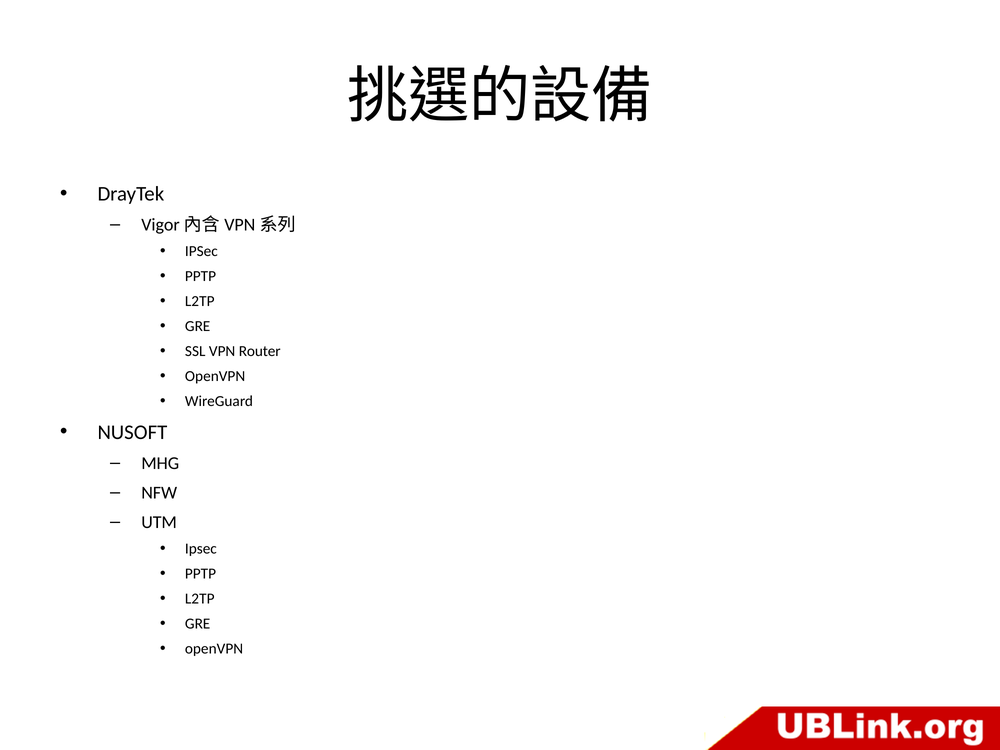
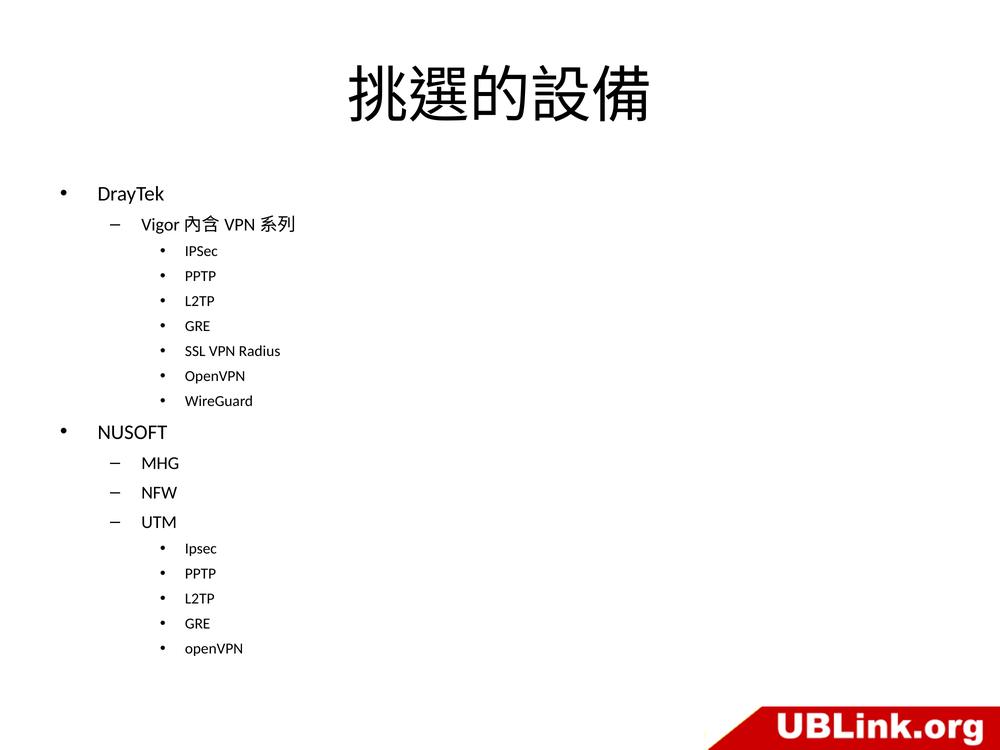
Router: Router -> Radius (260, 351)
